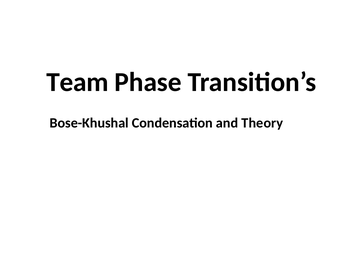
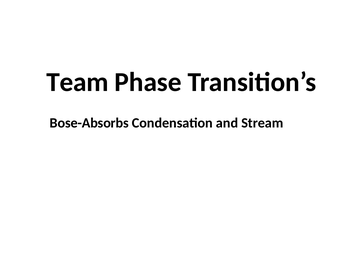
Bose-Khushal: Bose-Khushal -> Bose-Absorbs (89, 123)
Theory: Theory -> Stream (262, 123)
